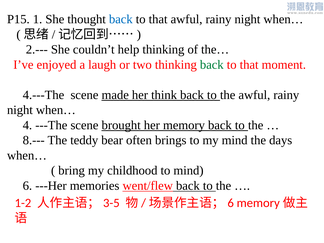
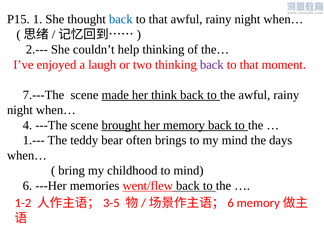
back colour: green -> purple (212, 65)
4.---The: 4.---The -> 7.---The (43, 95)
8.---: 8.--- -> 1.--- (34, 140)
